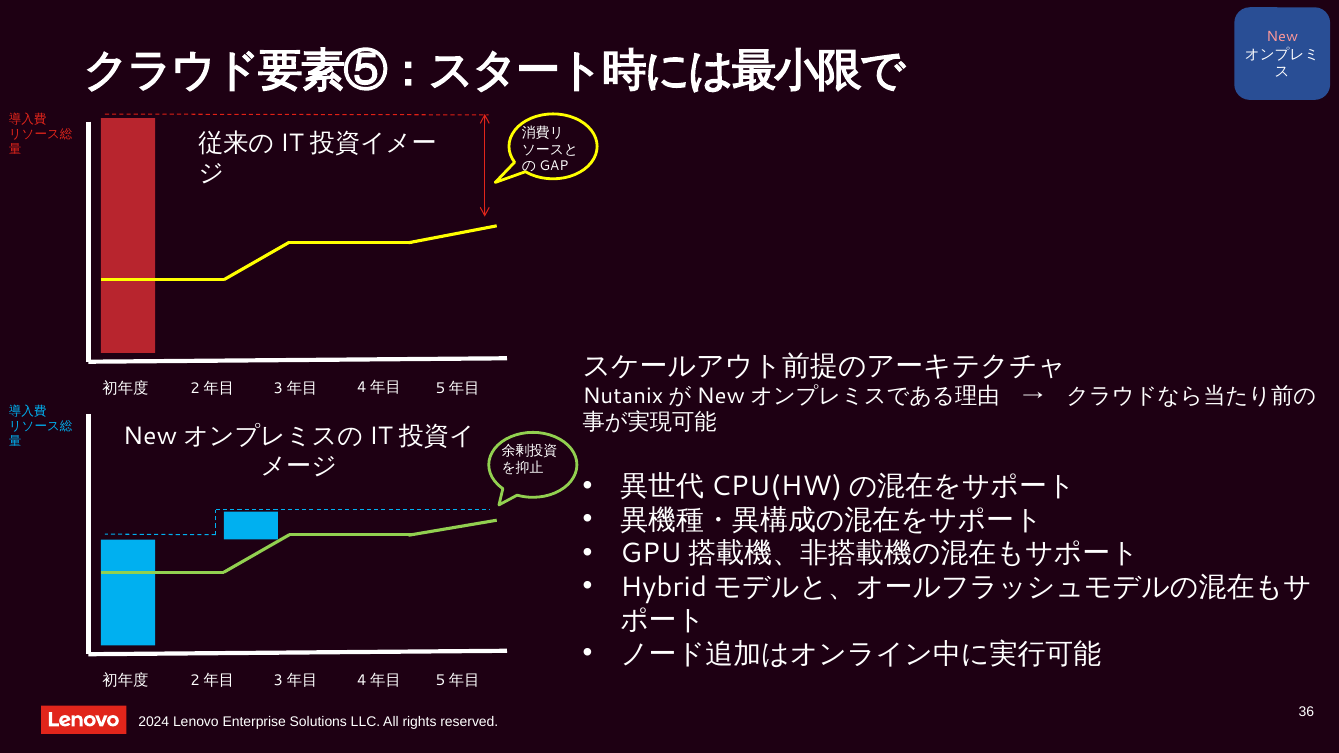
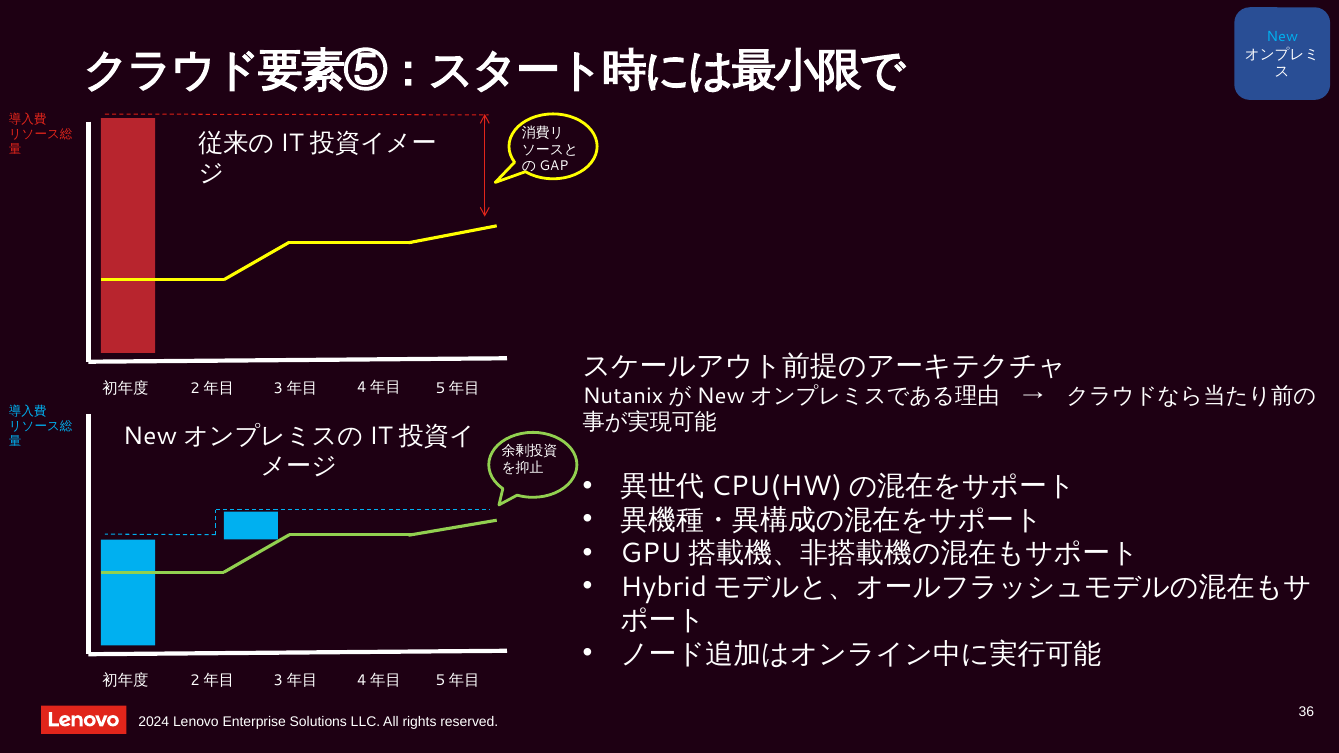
New colour: pink -> light blue (1282, 37)
